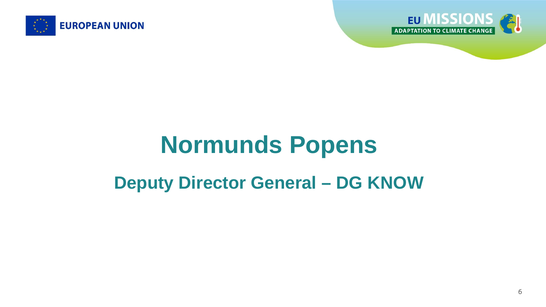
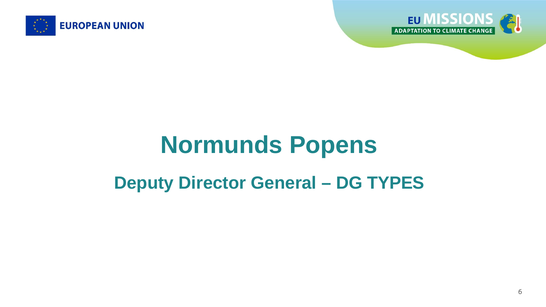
KNOW: KNOW -> TYPES (396, 183)
